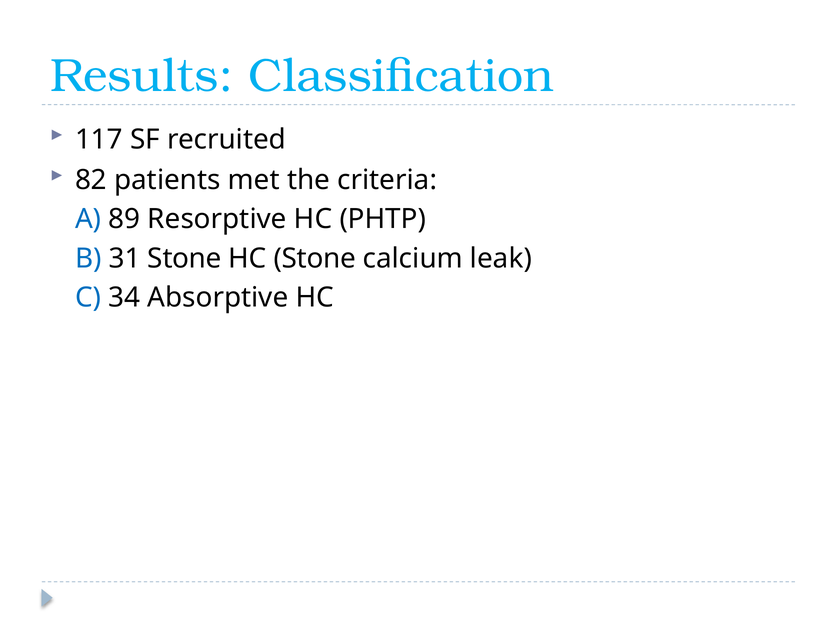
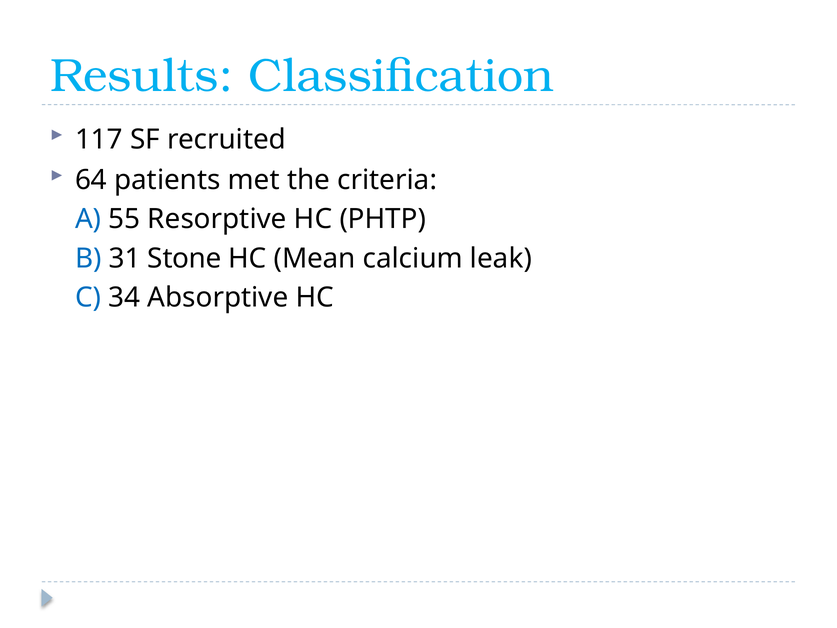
82: 82 -> 64 (91, 180)
89: 89 -> 55 (124, 219)
HC Stone: Stone -> Mean (315, 258)
